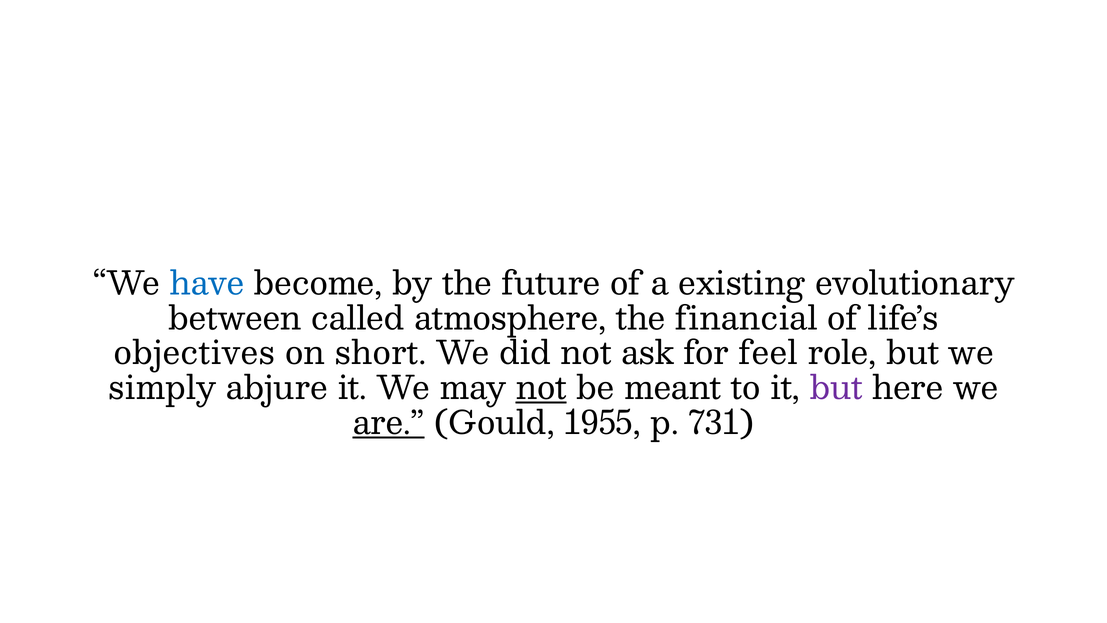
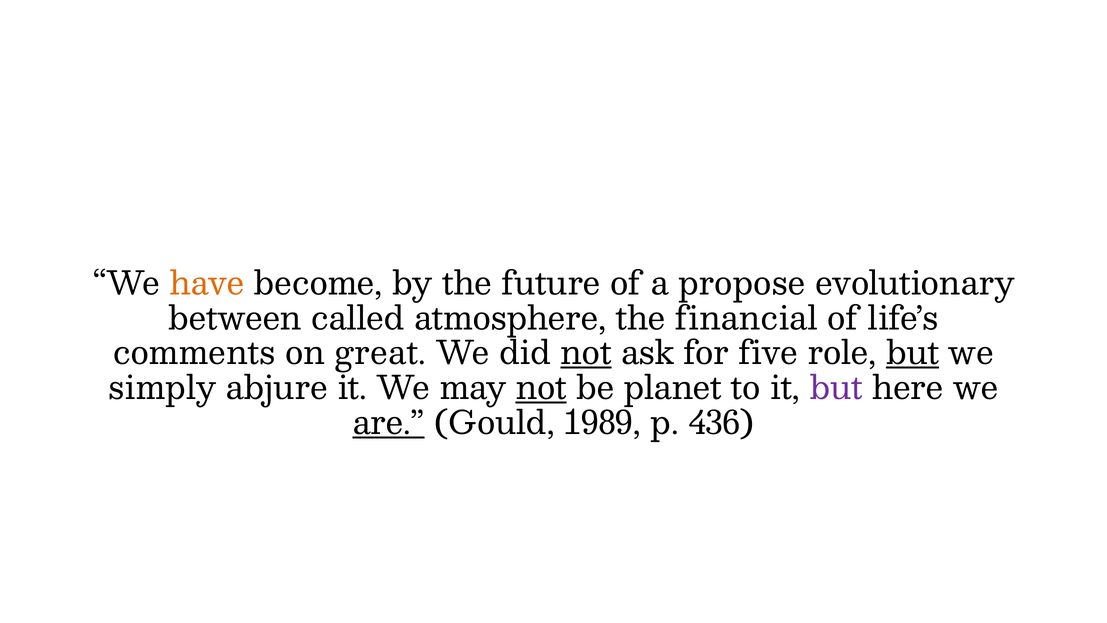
have colour: blue -> orange (207, 284)
existing: existing -> propose (742, 284)
objectives: objectives -> comments (194, 354)
short: short -> great (380, 354)
not underline: none -> present (586, 354)
feel: feel -> five (768, 354)
but underline: none -> present (913, 354)
meant: meant -> planet (673, 389)
1955: 1955 -> 1989 (603, 423)
731: 731 -> 436 (721, 423)
